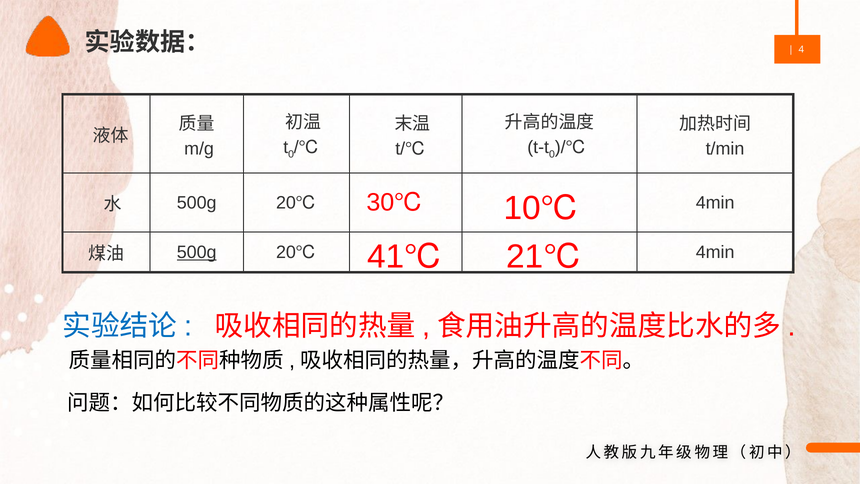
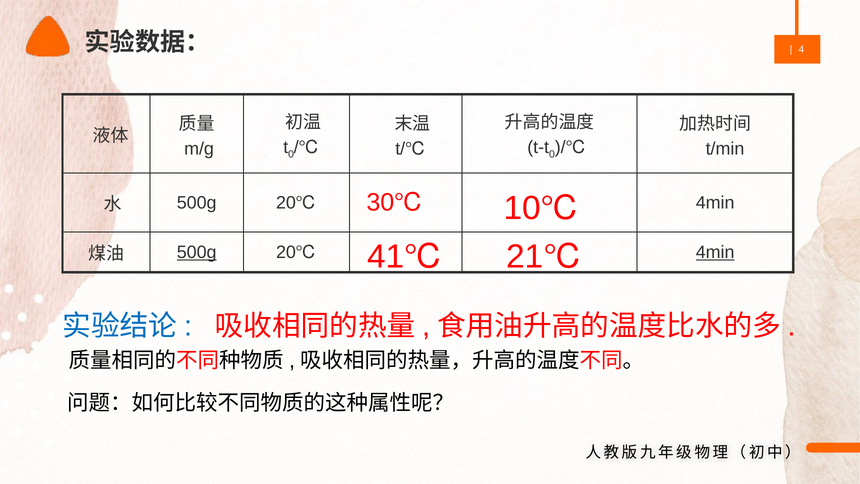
4min underline: none -> present (715, 252)
